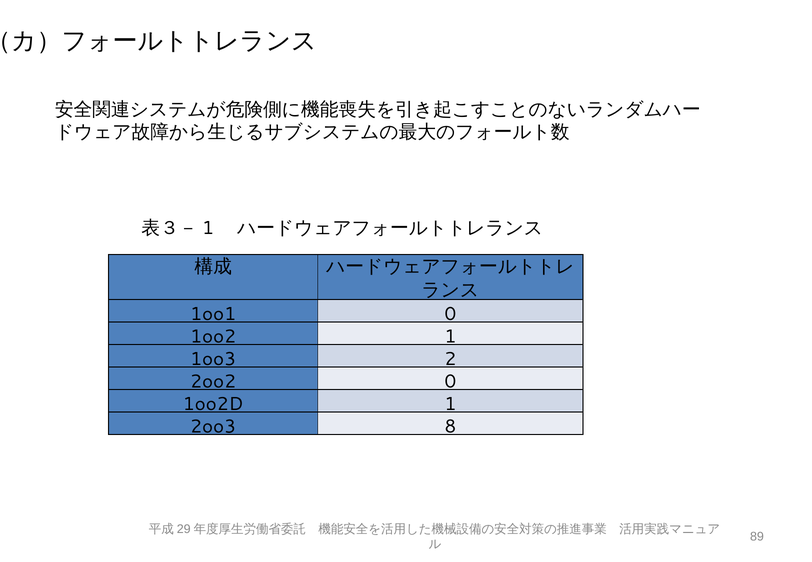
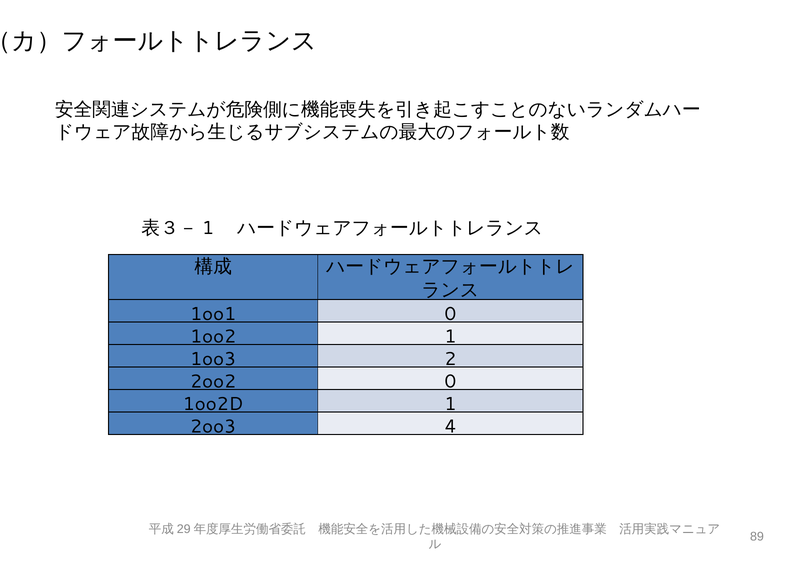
8: 8 -> 4 (450, 426)
